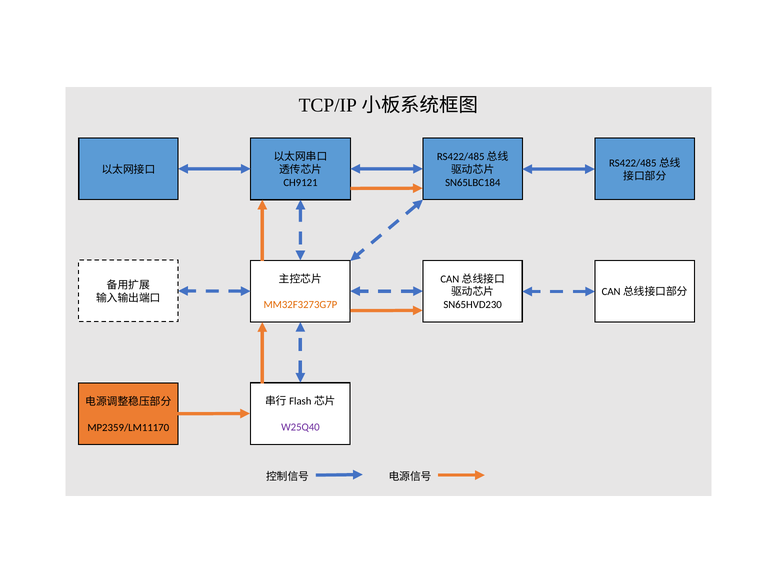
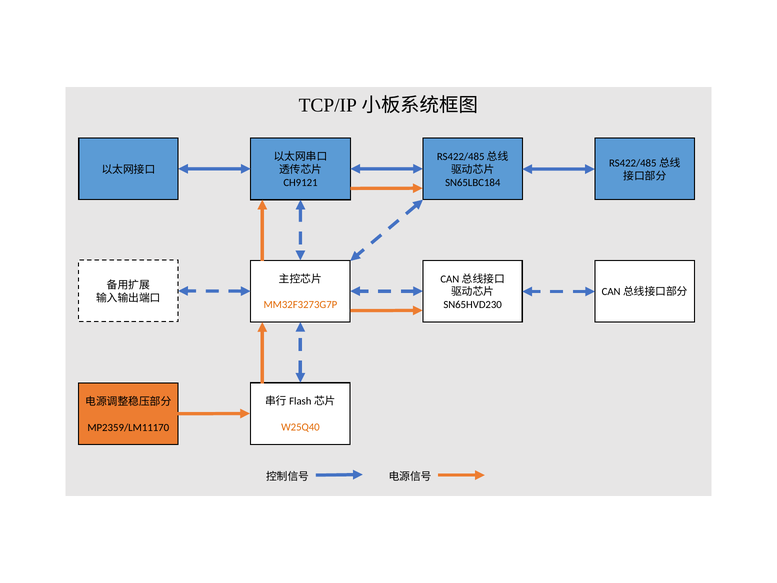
W25Q40 colour: purple -> orange (300, 427)
